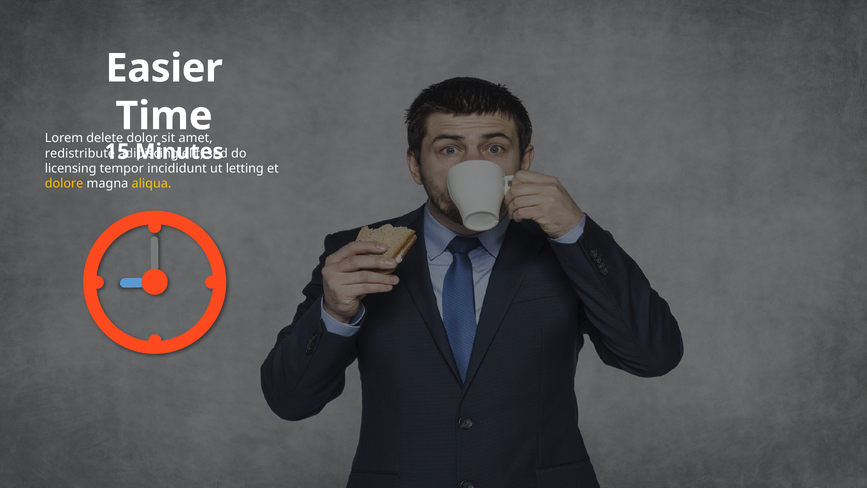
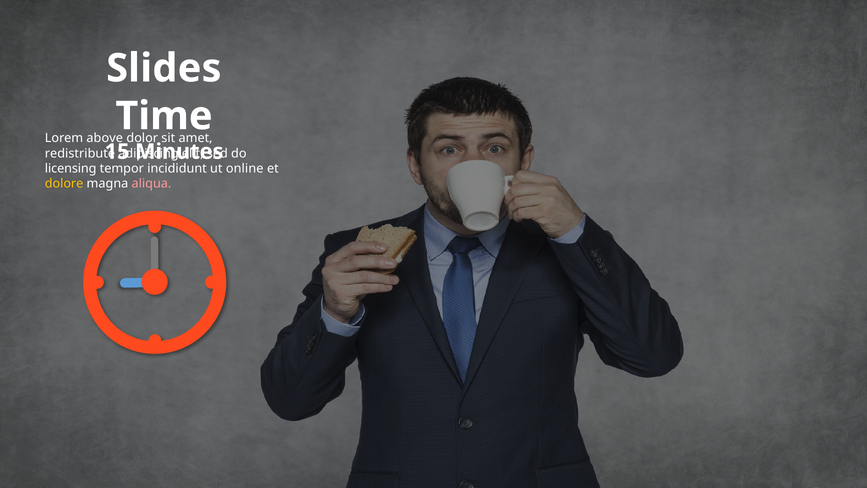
Easier: Easier -> Slides (164, 68)
delete: delete -> above (105, 138)
letting: letting -> online (245, 168)
aliqua colour: yellow -> pink (151, 184)
